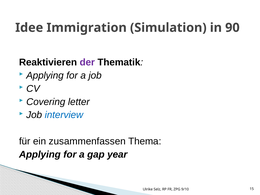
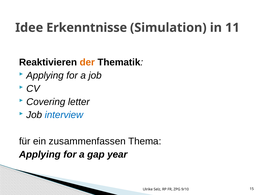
Immigration: Immigration -> Erkenntnisse (87, 28)
90: 90 -> 11 (232, 28)
der colour: purple -> orange (87, 62)
